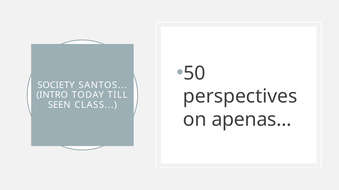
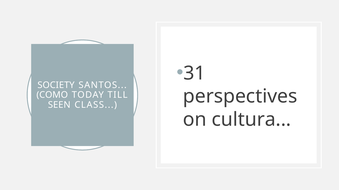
50: 50 -> 31 (194, 73)
INTRO: INTRO -> COMO (52, 95)
apenas: apenas -> cultura (251, 120)
